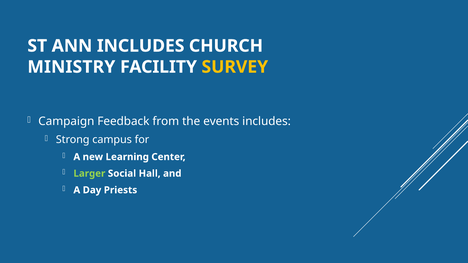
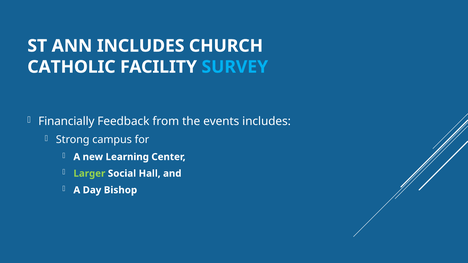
MINISTRY: MINISTRY -> CATHOLIC (71, 67)
SURVEY colour: yellow -> light blue (235, 67)
Campaign: Campaign -> Financially (66, 121)
Priests: Priests -> Bishop (120, 190)
